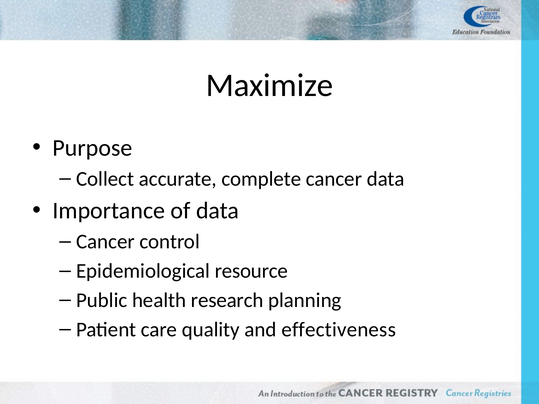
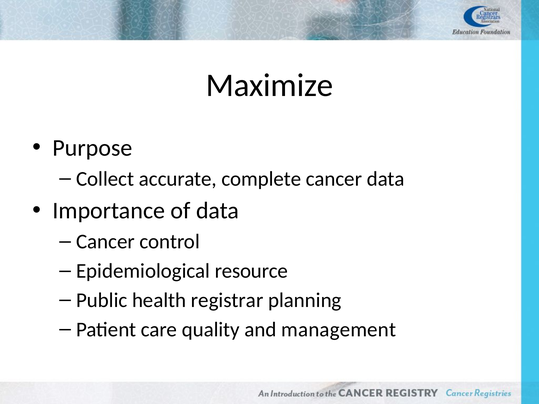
research: research -> registrar (227, 300)
effectiveness: effectiveness -> management (339, 330)
